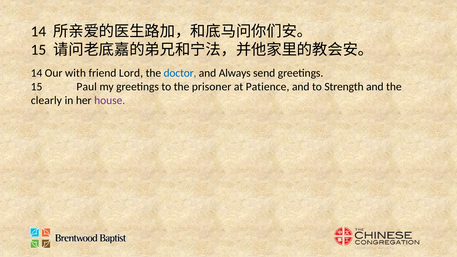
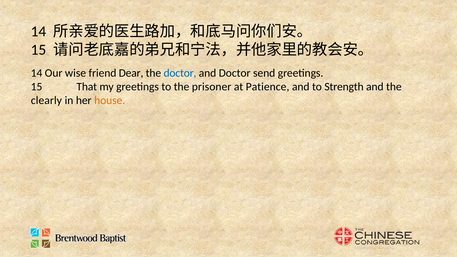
with: with -> wise (76, 73)
Lord: Lord -> Dear (131, 73)
and Always: Always -> Doctor (235, 73)
Paul: Paul -> That (87, 87)
house colour: purple -> orange (110, 101)
